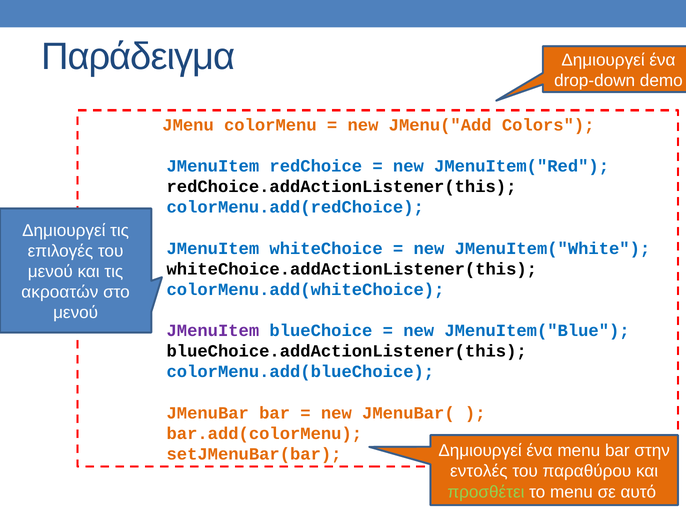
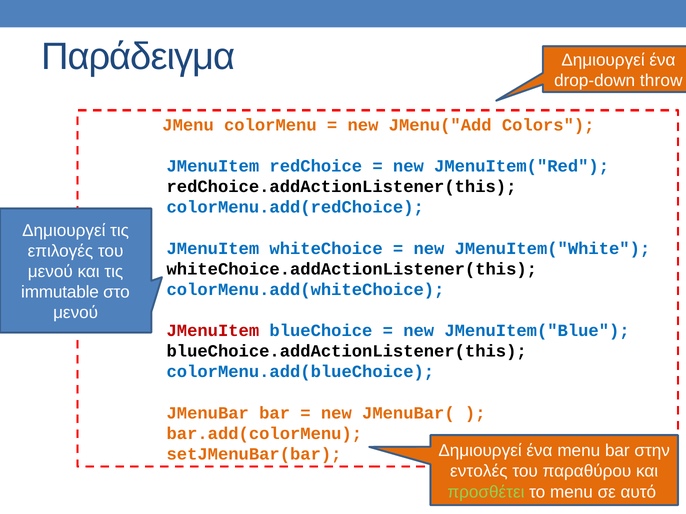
demo: demo -> throw (661, 81)
ακροατών: ακροατών -> immutable (60, 293)
JMenuItem colour: purple -> red (213, 331)
